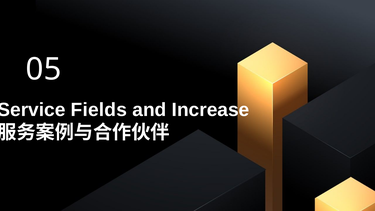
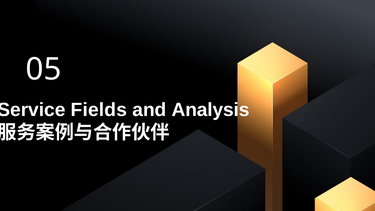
Increase: Increase -> Analysis (211, 110)
